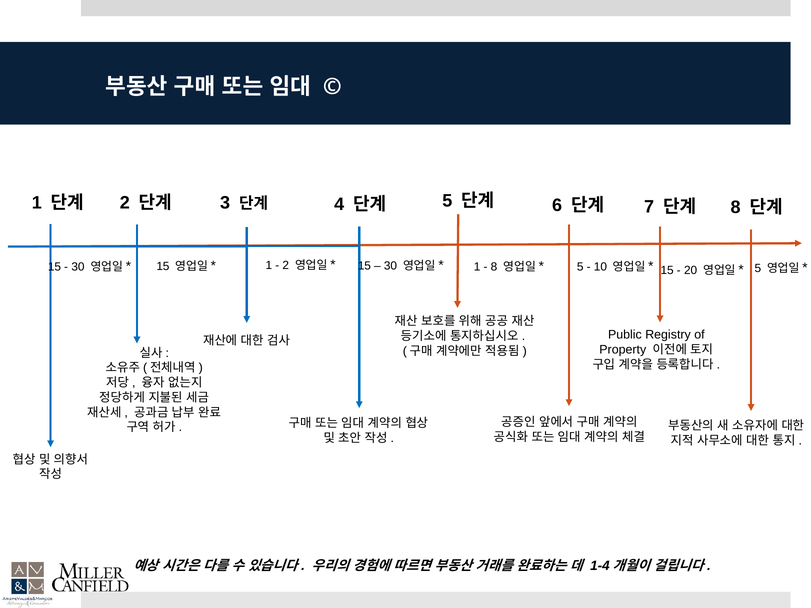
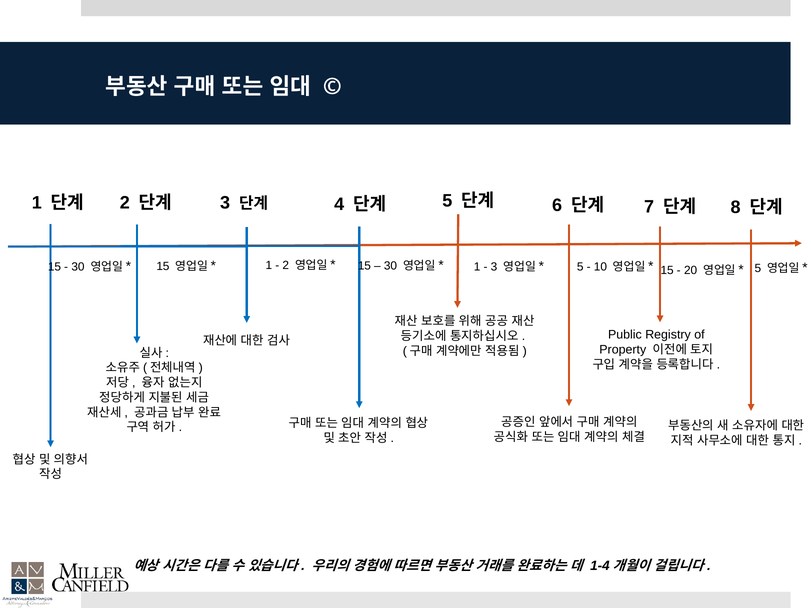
8: 8 -> 3 (494, 267)
